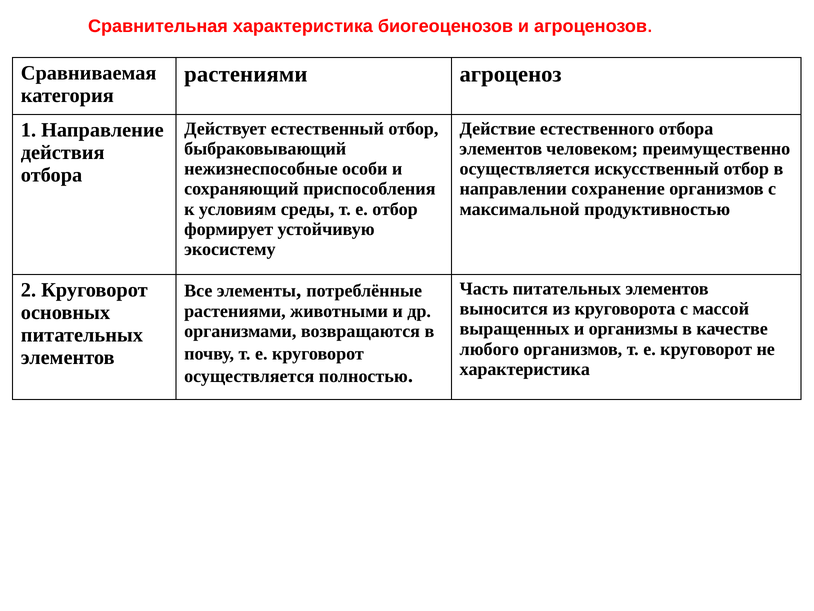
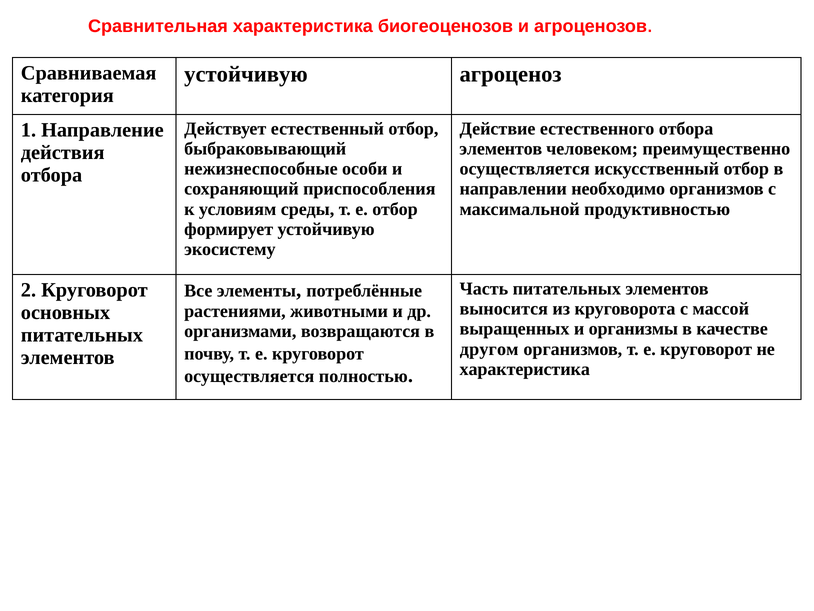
растениями: растениями -> устойчивую (246, 74)
сохранение: сохранение -> необходимо (618, 189)
любого: любого -> другом (489, 349)
